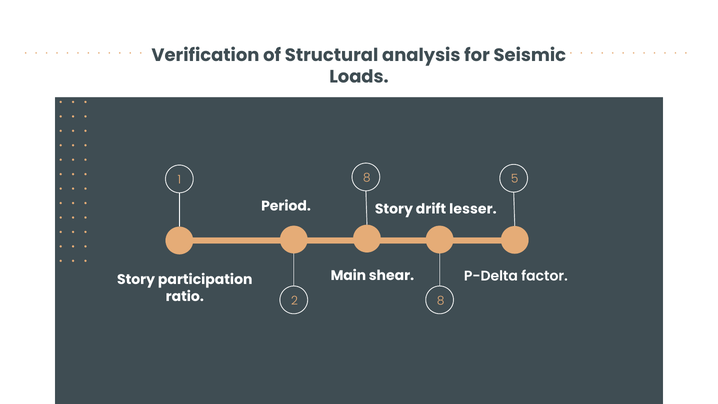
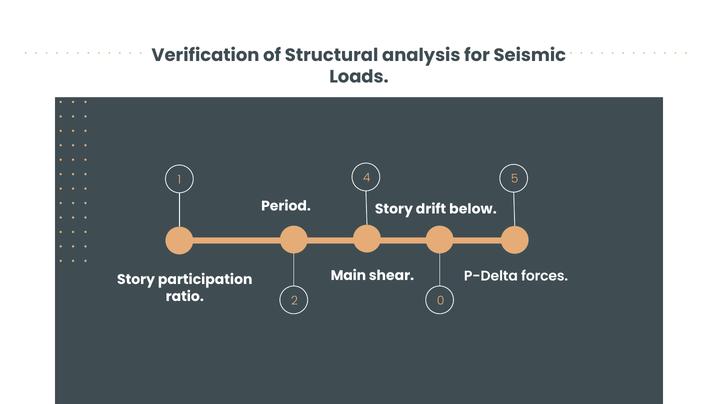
1 8: 8 -> 4 (367, 178)
lesser: lesser -> below (473, 209)
factor: factor -> forces (545, 276)
2 8: 8 -> 0 (441, 301)
